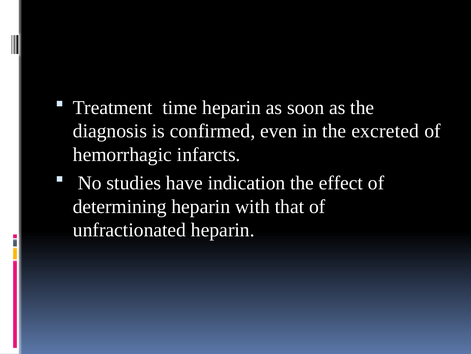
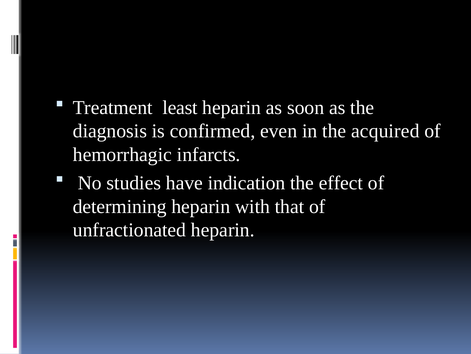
time: time -> least (180, 107)
excreted: excreted -> acquired (385, 131)
